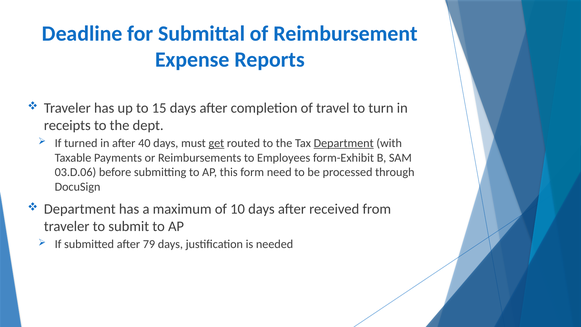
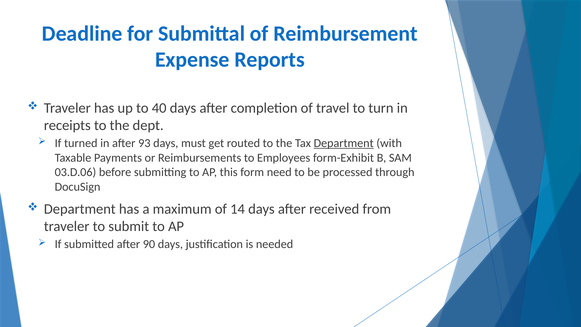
15: 15 -> 40 (159, 108)
40: 40 -> 93 (144, 143)
get underline: present -> none (216, 143)
10: 10 -> 14 (238, 209)
79: 79 -> 90 (149, 244)
